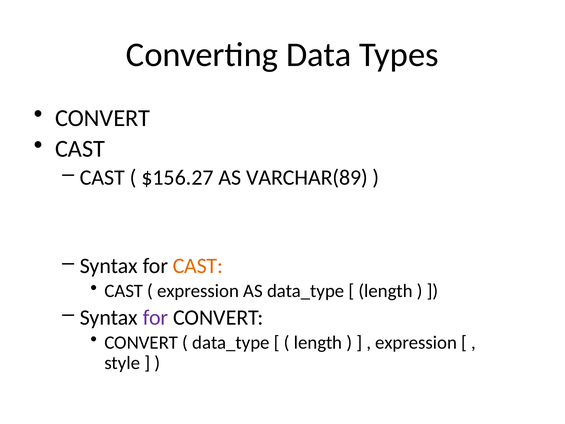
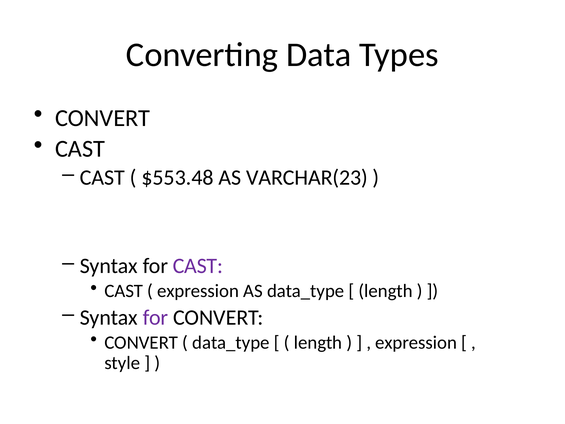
$156.27: $156.27 -> $553.48 (177, 177)
VARCHAR(89: VARCHAR(89 -> VARCHAR(23 (307, 177)
CAST colour: orange -> purple (198, 266)
